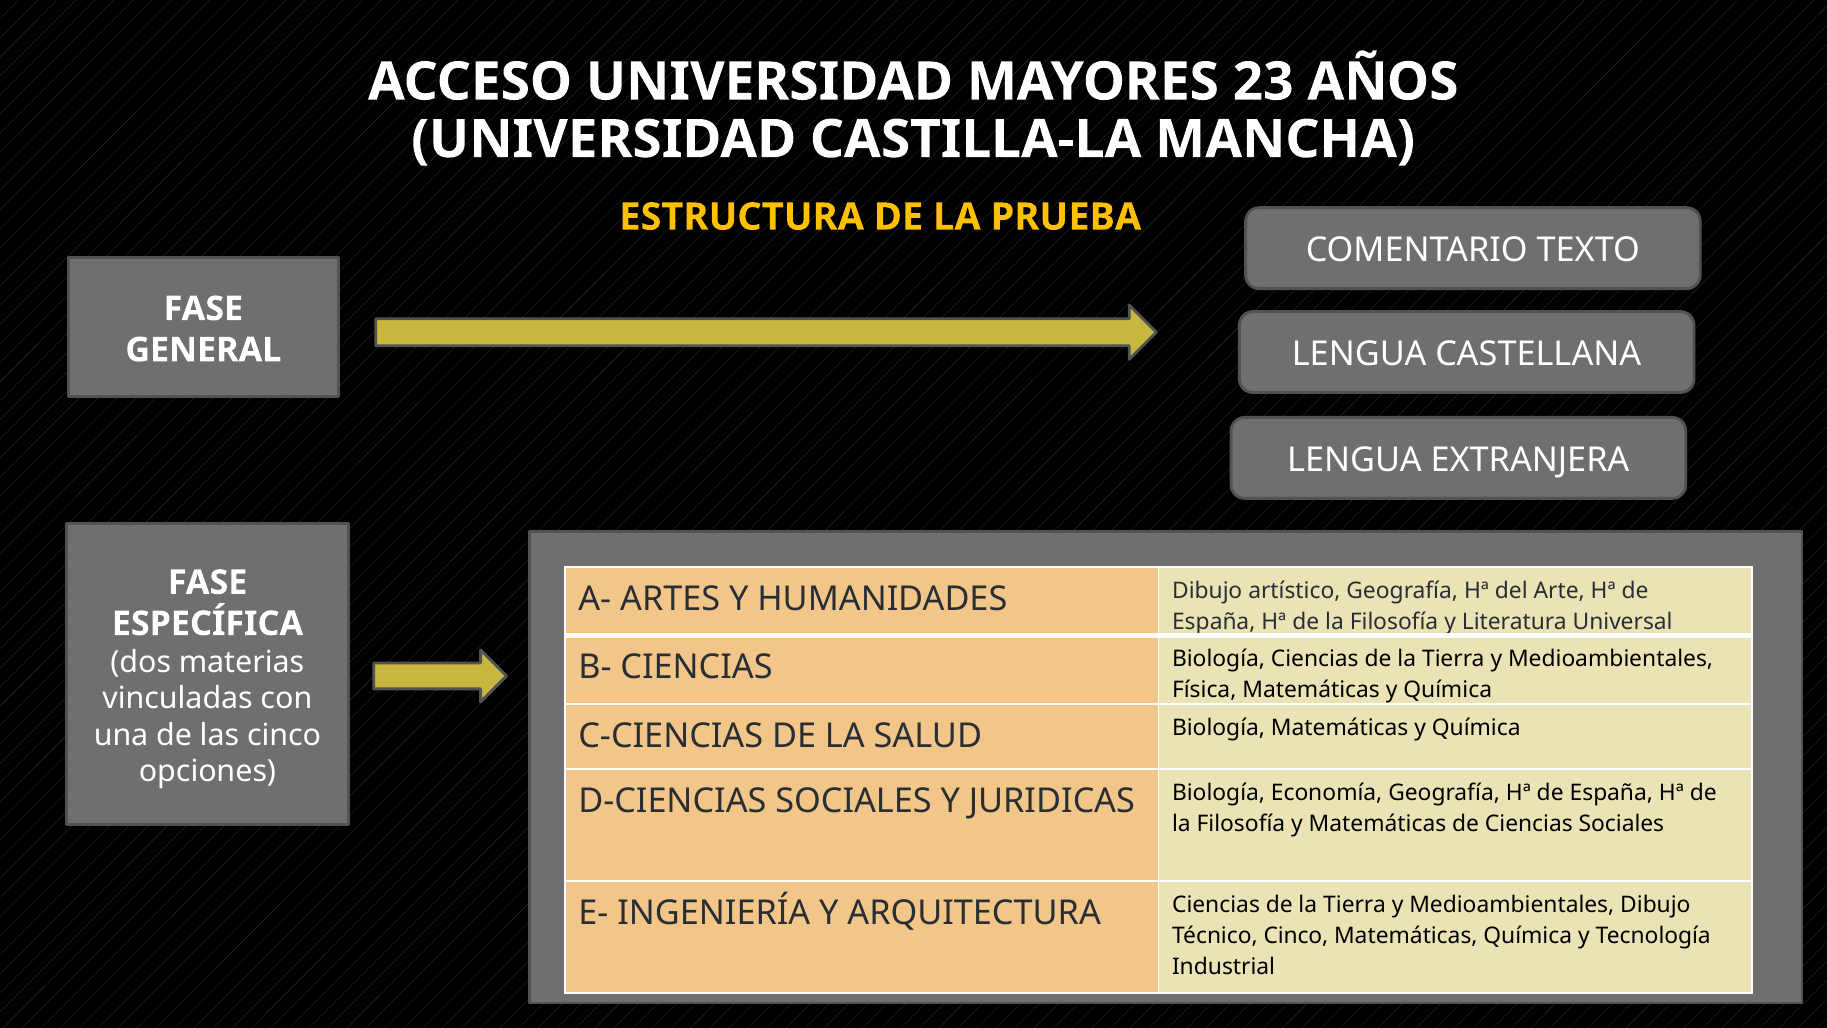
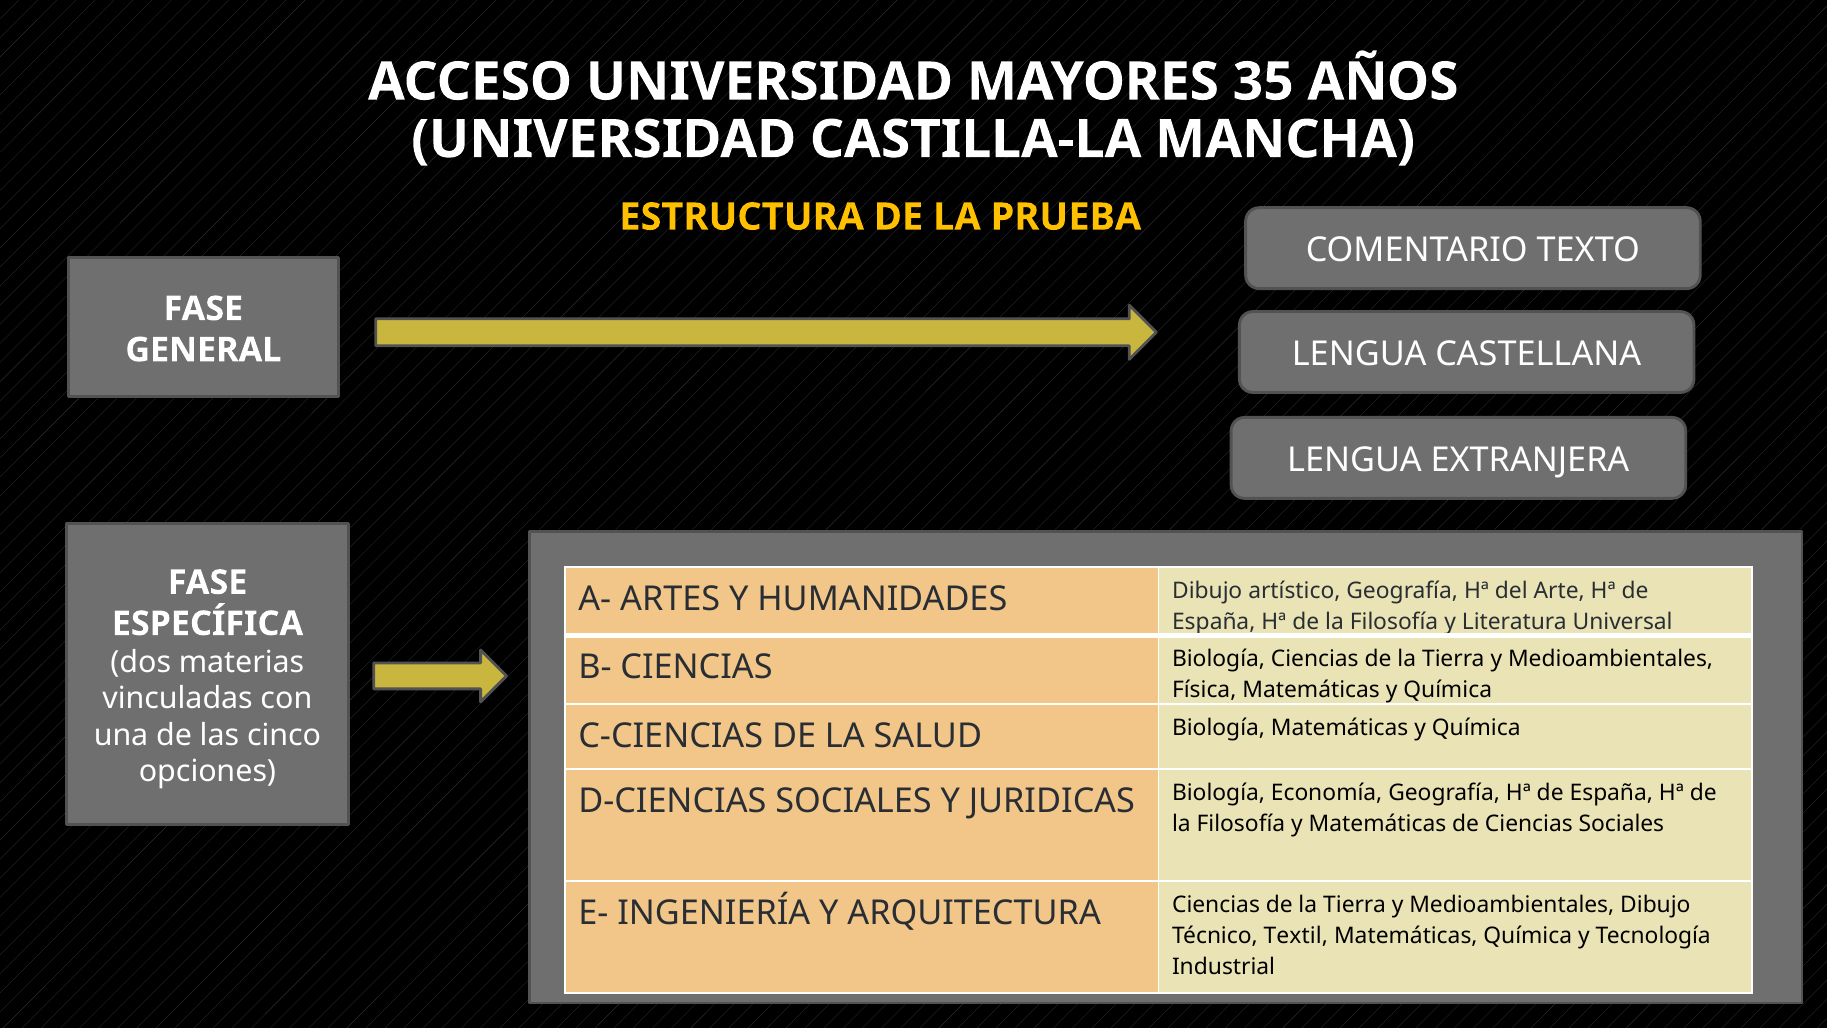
23: 23 -> 35 (1263, 82)
Técnico Cinco: Cinco -> Textil (1296, 936)
